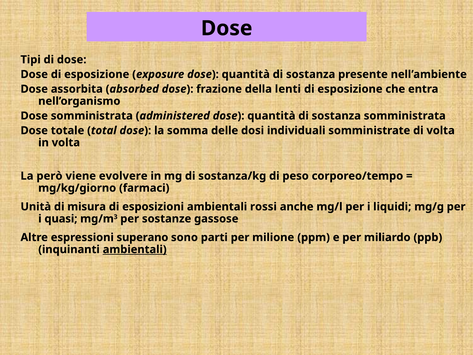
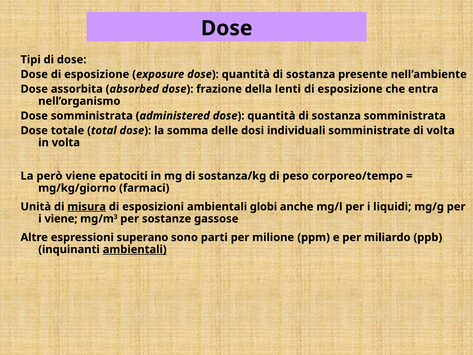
evolvere: evolvere -> epatociti (123, 176)
misura underline: none -> present (87, 207)
rossi: rossi -> globi (263, 207)
i quasi: quasi -> viene (61, 219)
